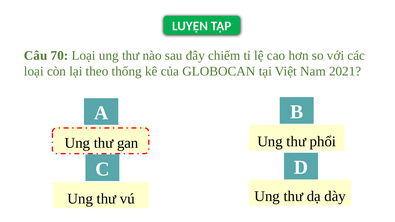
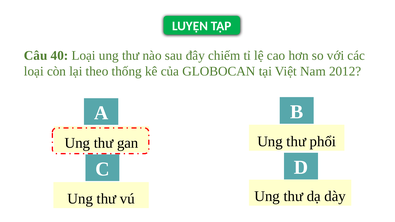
70: 70 -> 40 (59, 56)
2021: 2021 -> 2012 (345, 71)
